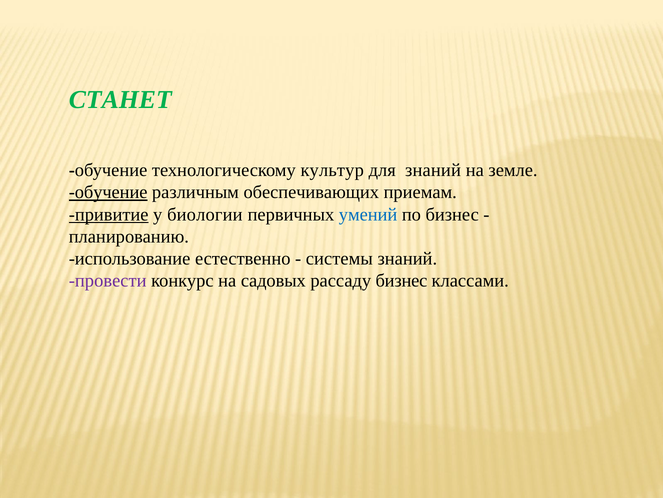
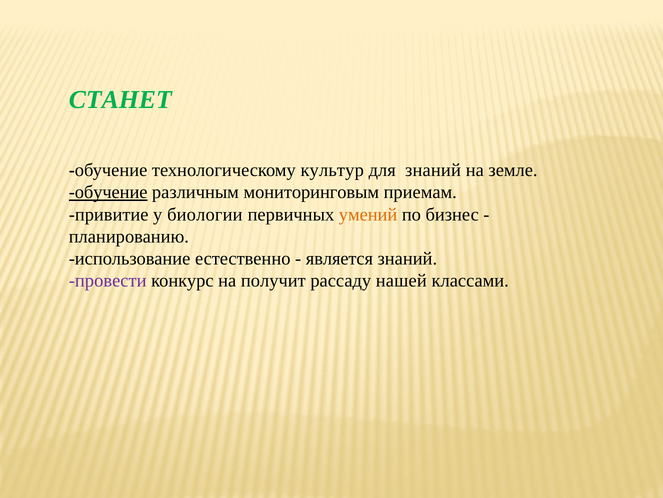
обеспечивающих: обеспечивающих -> мониторинговым (311, 192)
привитие underline: present -> none (109, 214)
умений colour: blue -> orange (368, 214)
системы: системы -> является (339, 258)
садовых: садовых -> получит (273, 280)
рассаду бизнес: бизнес -> нашей (401, 280)
